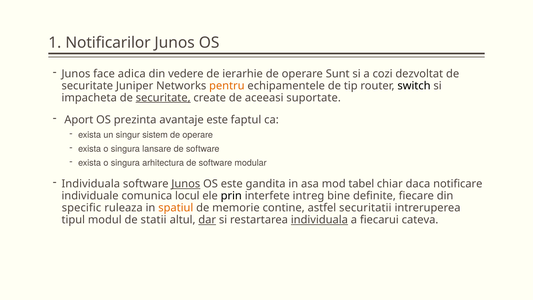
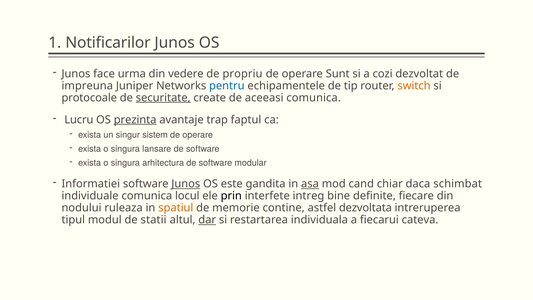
adica: adica -> urma (132, 74)
ierarhie: ierarhie -> propriu (243, 74)
securitate: securitate -> impreuna (87, 86)
pentru colour: orange -> blue (227, 86)
switch colour: black -> orange (414, 86)
impacheta: impacheta -> protocoale (89, 98)
aceeasi suportate: suportate -> comunica (314, 98)
Aport: Aport -> Lucru (79, 120)
prezinta underline: none -> present (135, 120)
avantaje este: este -> trap (217, 120)
Individuala: Individuala -> Informatiei (91, 184)
asa underline: none -> present (310, 184)
tabel: tabel -> cand (361, 184)
notificare: notificare -> schimbat (458, 184)
specific: specific -> nodului (82, 208)
securitatii: securitatii -> dezvoltata (365, 208)
individuala underline: present -> none (319, 220)
